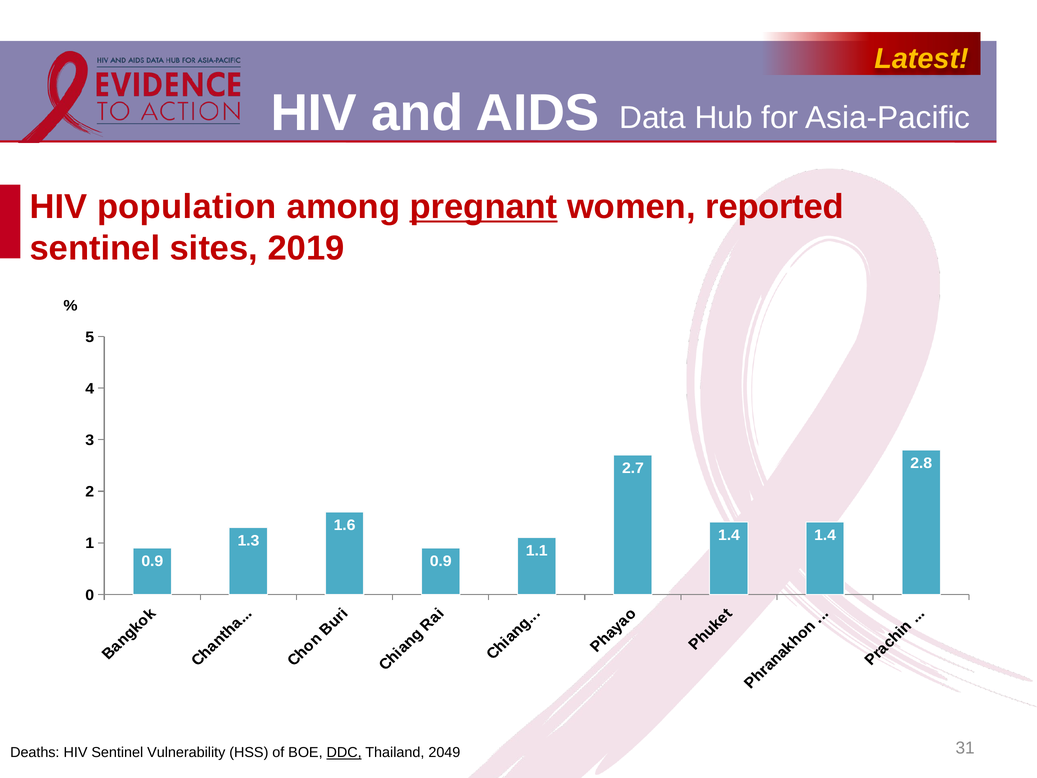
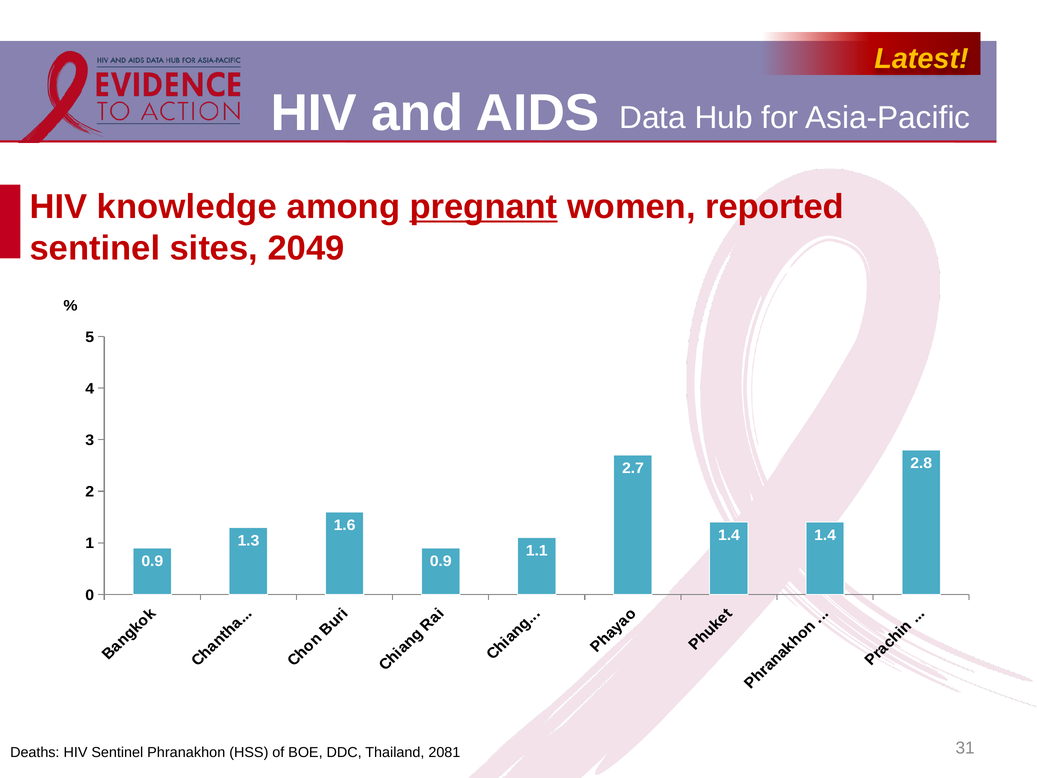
population: population -> knowledge (187, 207)
2019: 2019 -> 2049 (306, 248)
Vulnerability: Vulnerability -> Phranakhon (186, 752)
DDC underline: present -> none (344, 752)
2049: 2049 -> 2081 (444, 752)
